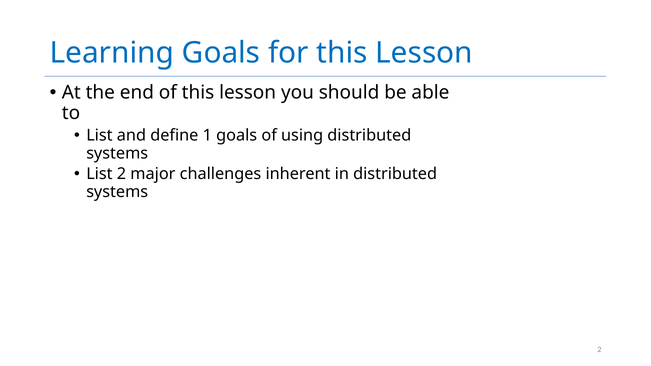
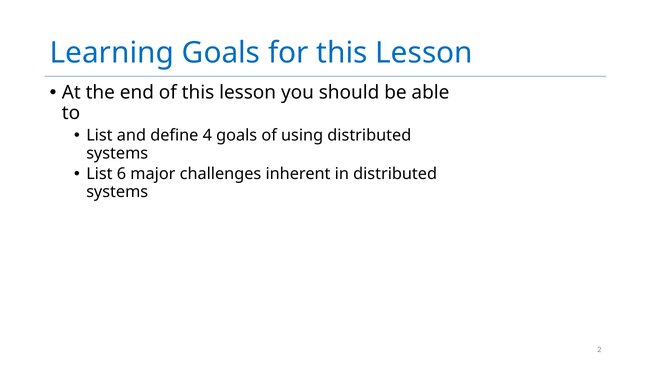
1: 1 -> 4 (207, 136)
List 2: 2 -> 6 (121, 174)
